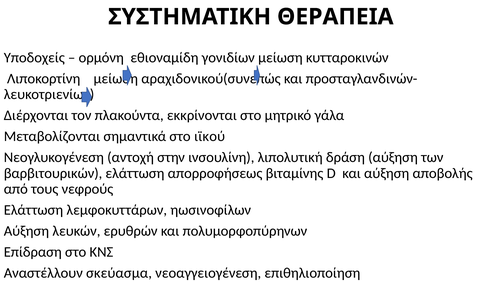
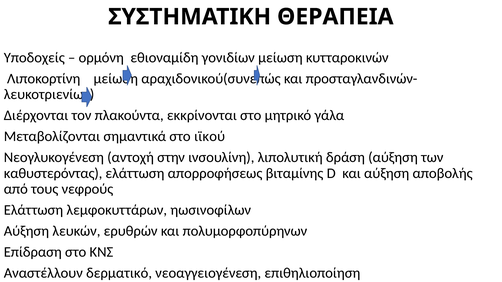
βαρβιτουρικών: βαρβιτουρικών -> καθυστερόντας (53, 173)
σκεύασμα: σκεύασμα -> δερματικό (119, 273)
